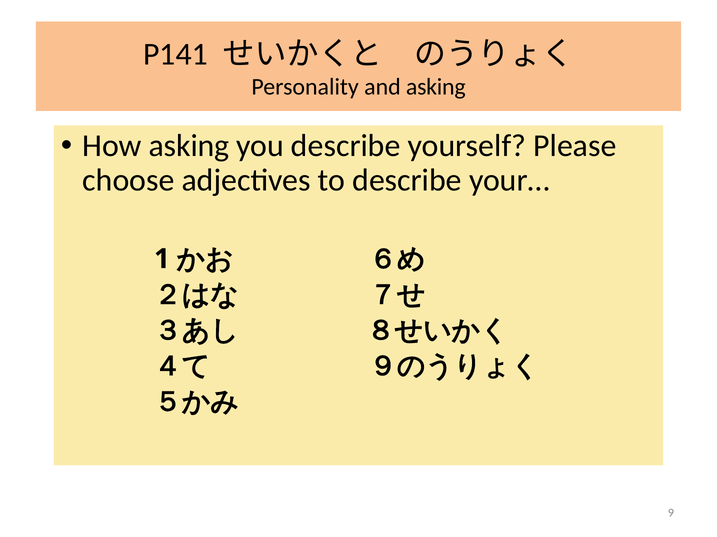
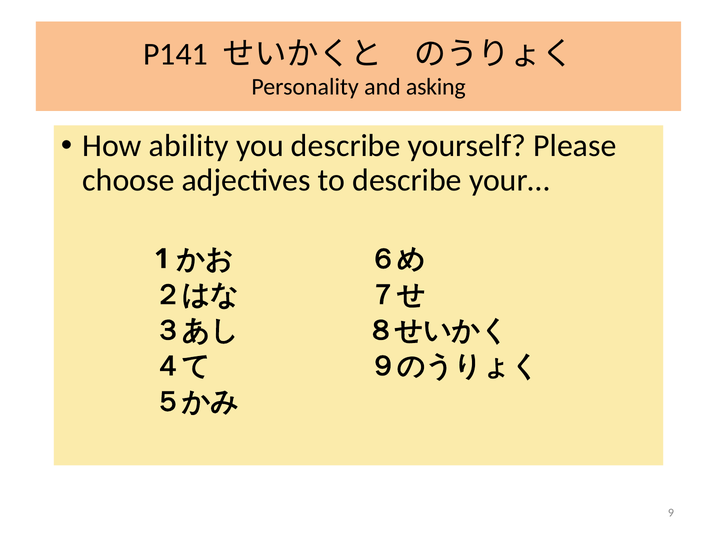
How asking: asking -> ability (189, 146)
